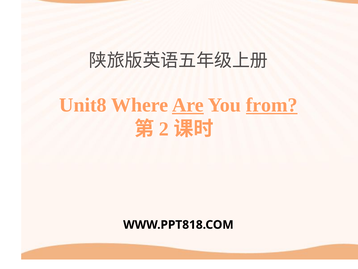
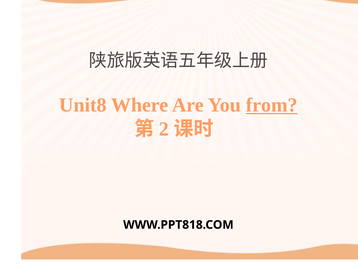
Are underline: present -> none (188, 105)
